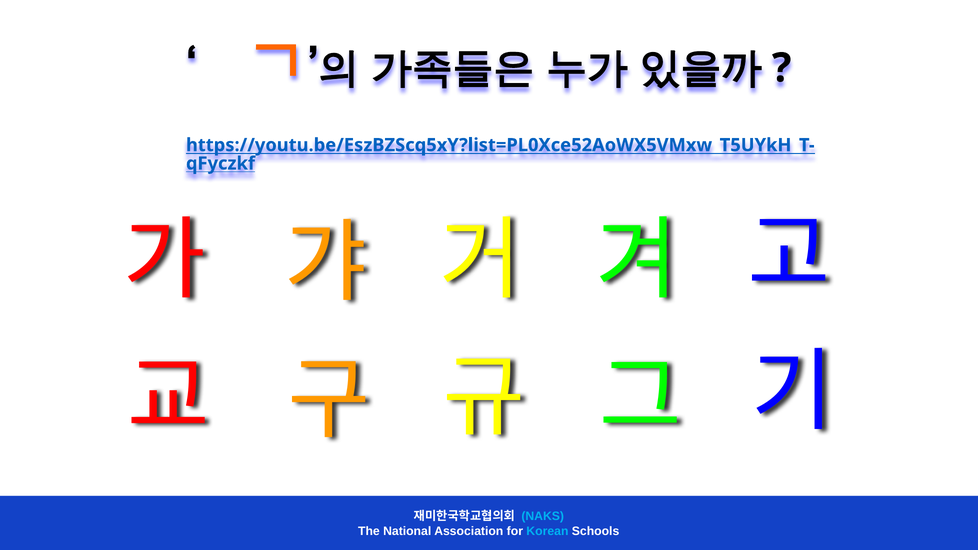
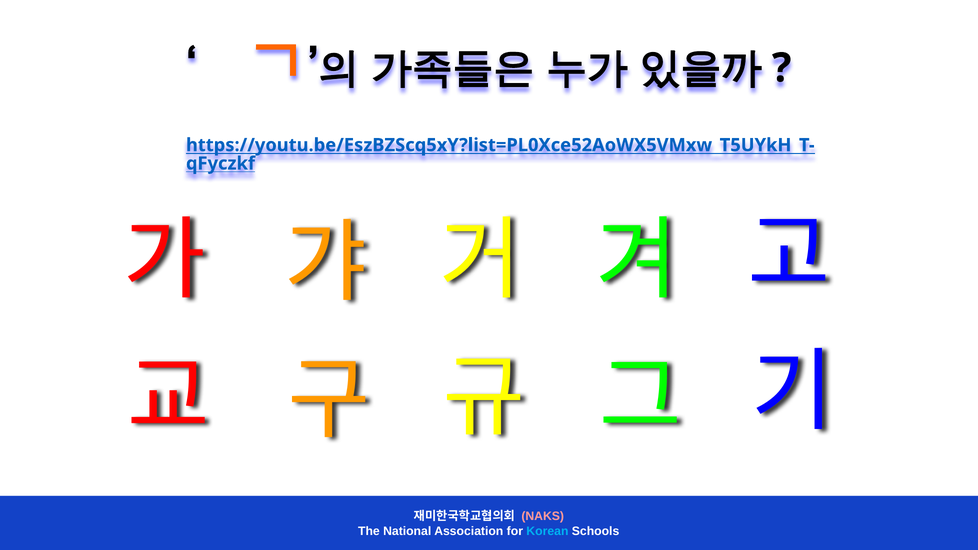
NAKS colour: light blue -> pink (543, 517)
